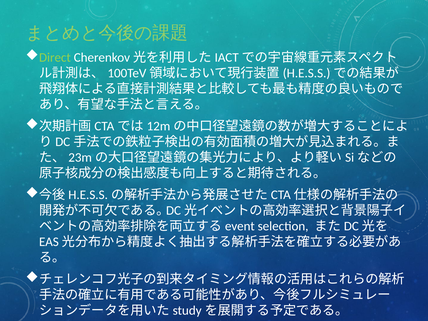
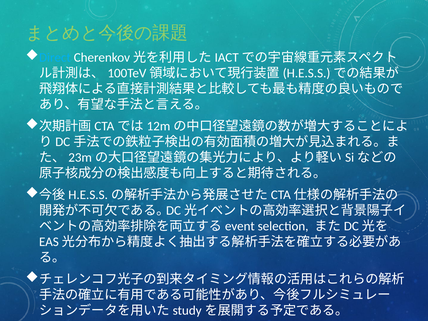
Direct colour: light green -> light blue (55, 57)
